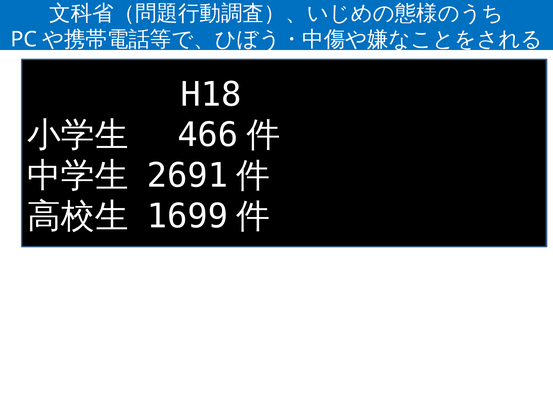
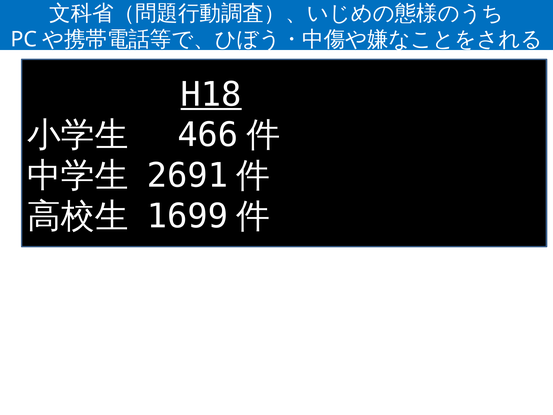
H18 underline: none -> present (211, 94)
